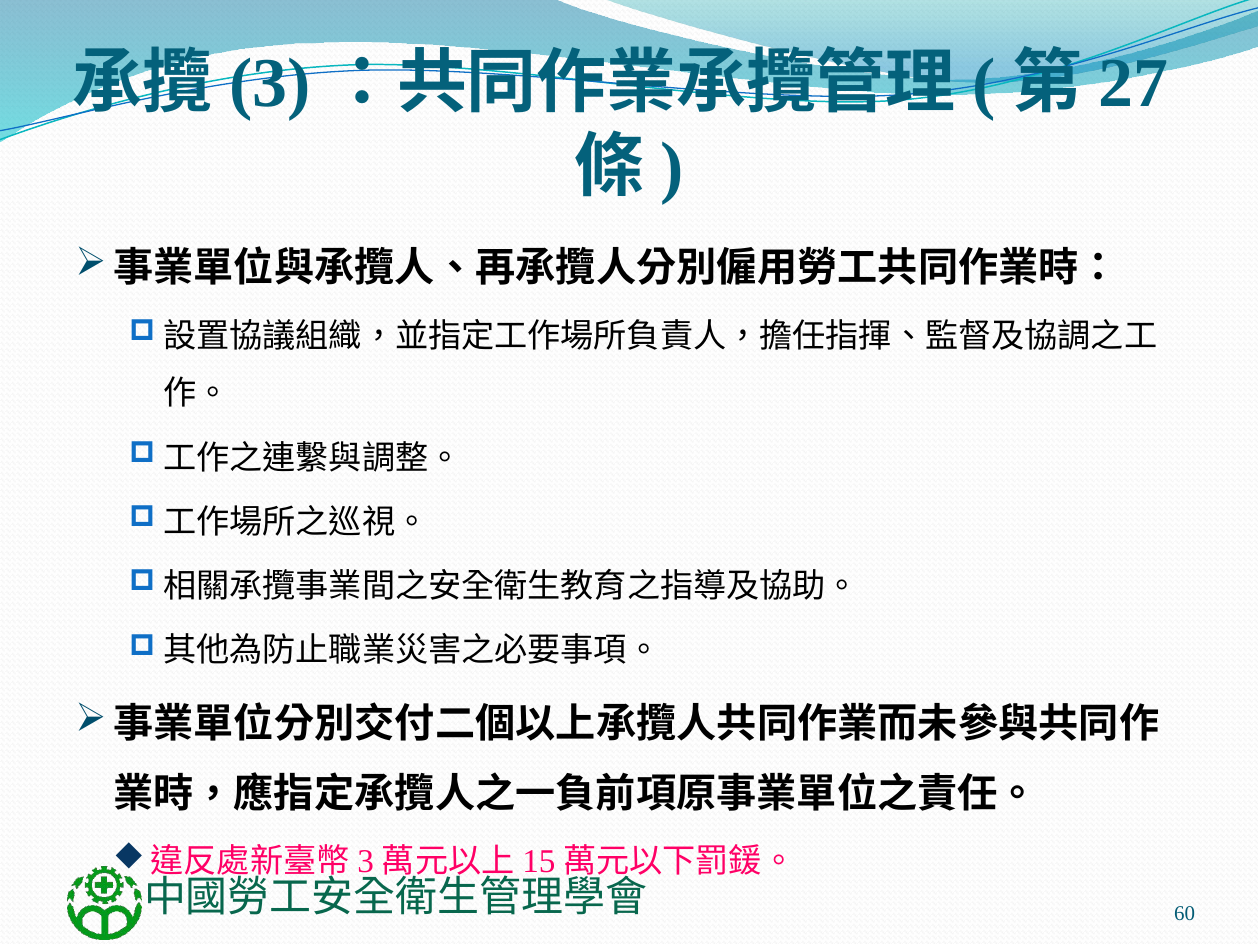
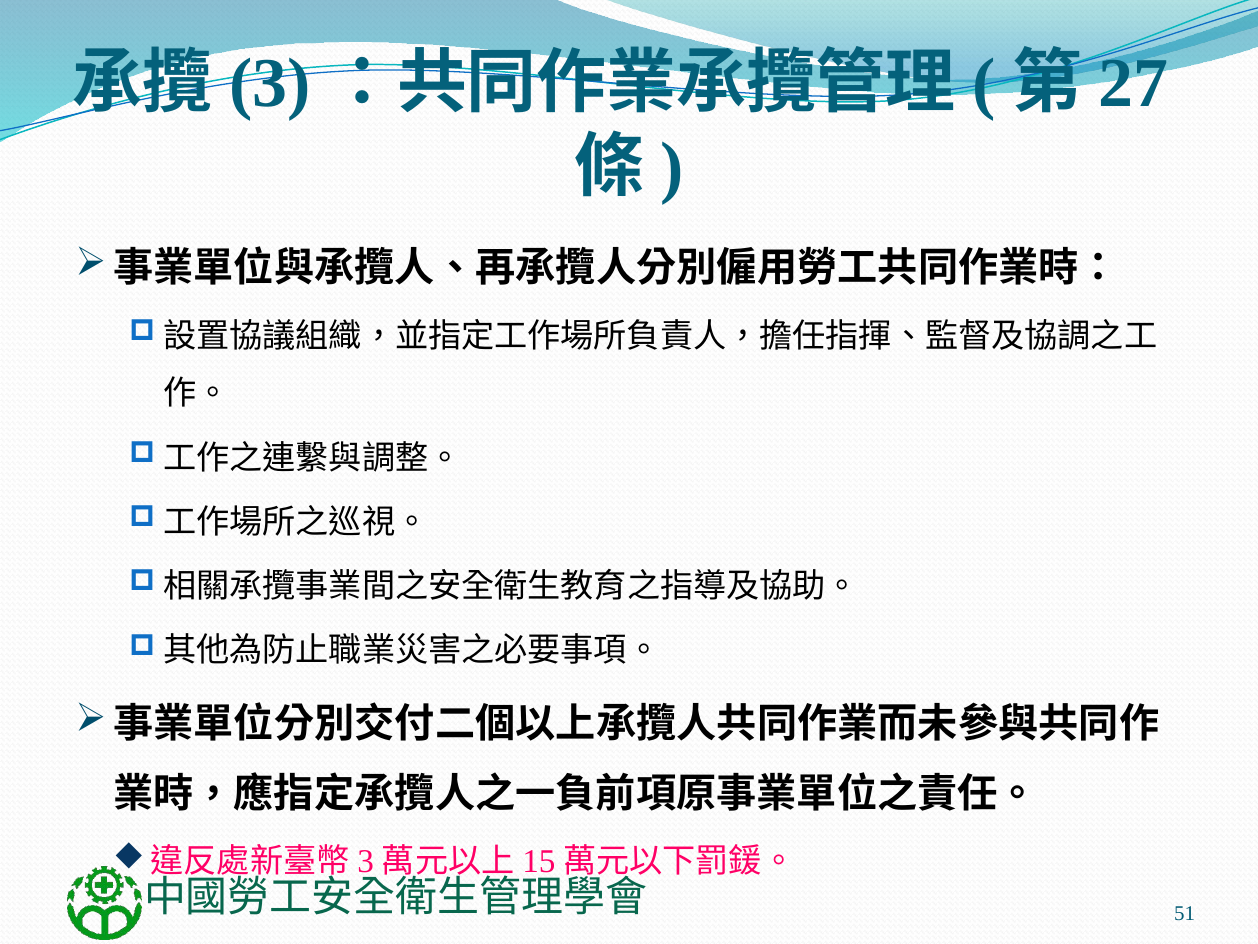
60: 60 -> 51 (1185, 914)
